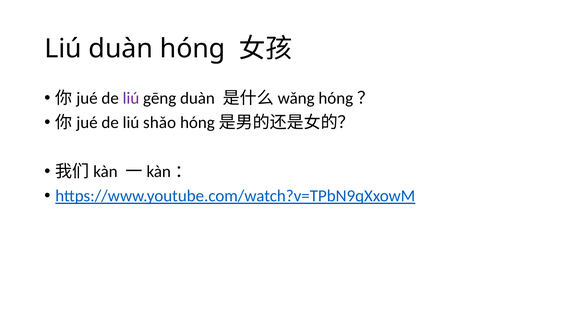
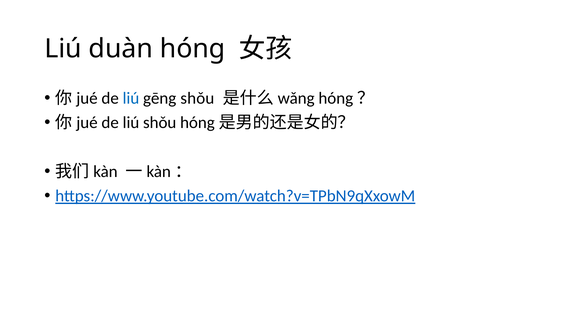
liú colour: purple -> blue (131, 98)
gēng duàn: duàn -> shǒu (197, 98)
liú shǎo: shǎo -> shǒu (160, 123)
